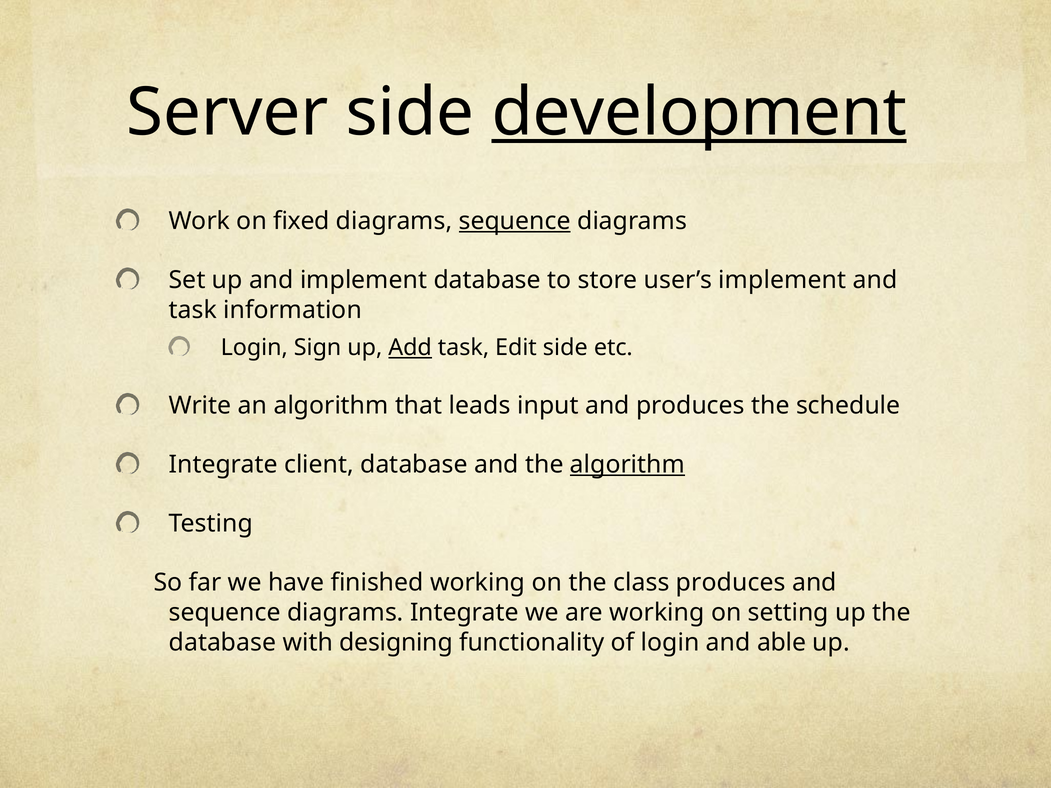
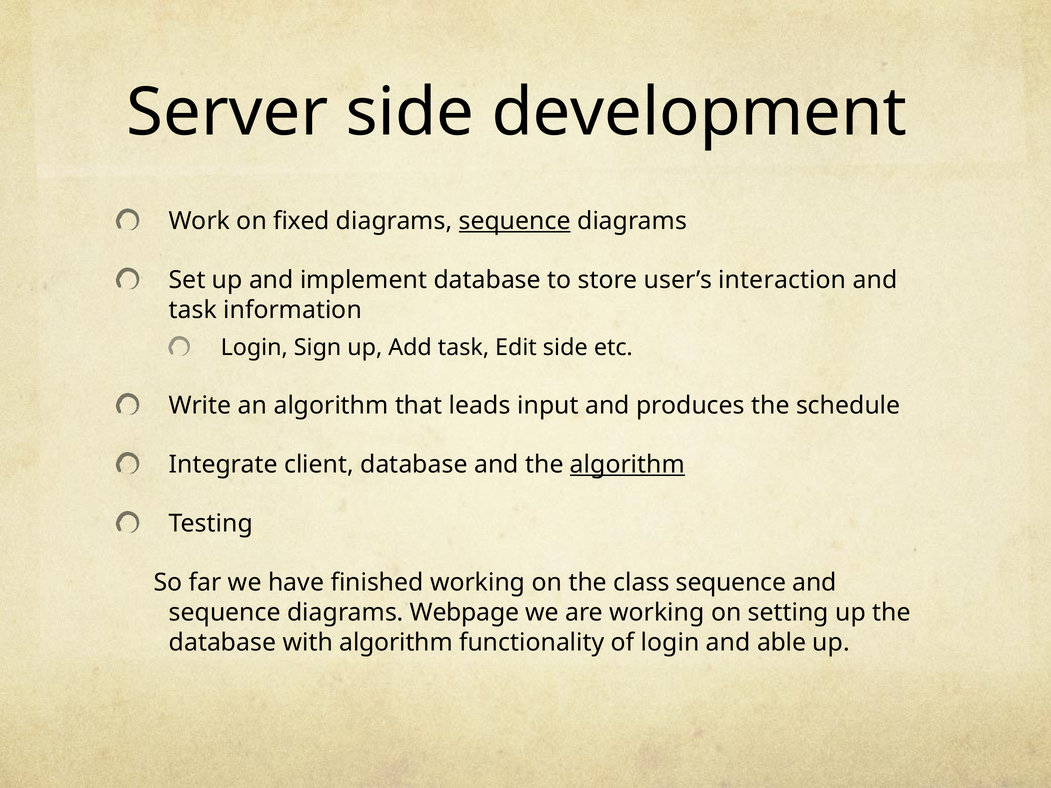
development underline: present -> none (699, 112)
user’s implement: implement -> interaction (782, 280)
Add underline: present -> none (410, 348)
class produces: produces -> sequence (731, 583)
diagrams Integrate: Integrate -> Webpage (465, 613)
with designing: designing -> algorithm (396, 643)
